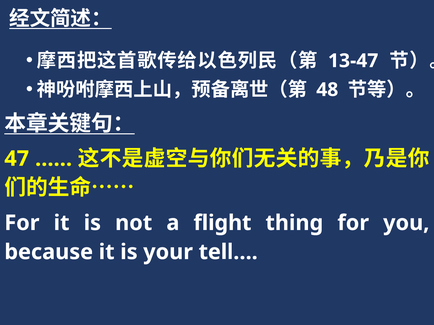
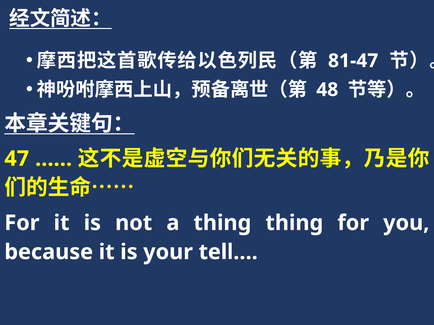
13-47: 13-47 -> 81-47 (353, 61)
a flight: flight -> thing (222, 223)
